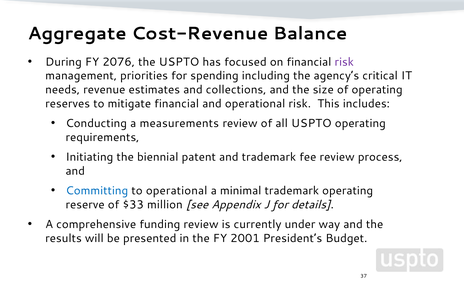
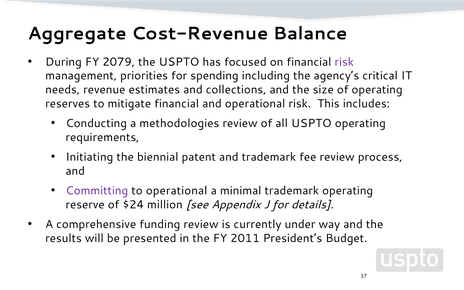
2076: 2076 -> 2079 (119, 62)
measurements: measurements -> methodologies (179, 123)
Committing colour: blue -> purple (97, 191)
$33: $33 -> $24 (133, 205)
2001: 2001 -> 2011 (245, 238)
